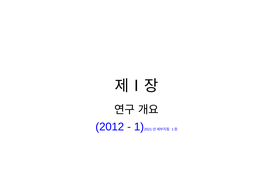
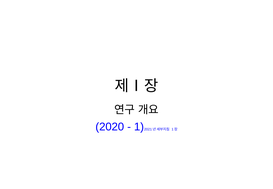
2012: 2012 -> 2020 (110, 127)
